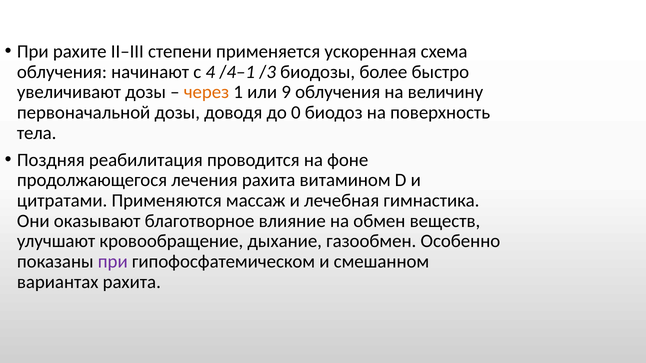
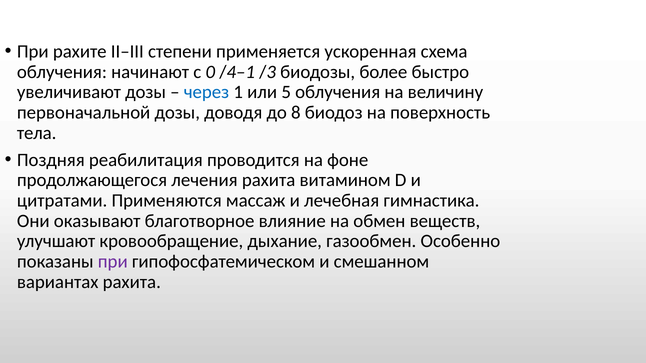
4: 4 -> 0 (210, 72)
через colour: orange -> blue (206, 92)
9: 9 -> 5 (286, 92)
0: 0 -> 8 (296, 113)
